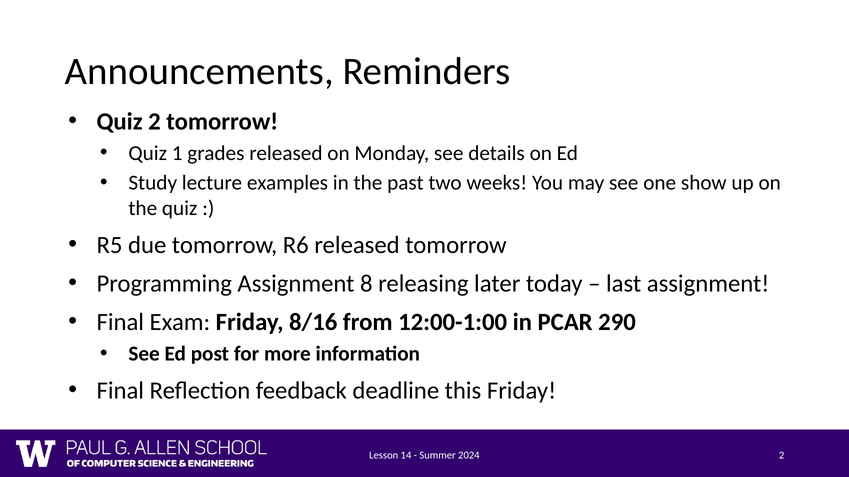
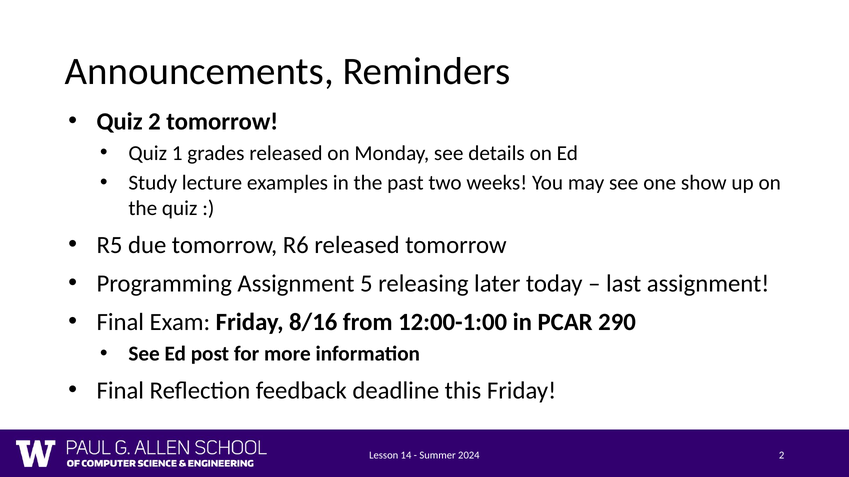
8: 8 -> 5 (366, 284)
